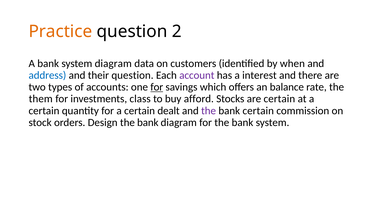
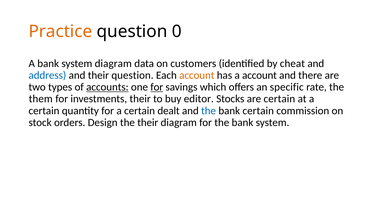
2: 2 -> 0 (177, 32)
when: when -> cheat (292, 63)
account colour: purple -> orange (197, 75)
a interest: interest -> account (260, 75)
accounts underline: none -> present (107, 87)
balance: balance -> specific (287, 87)
investments class: class -> their (140, 99)
afford: afford -> editor (199, 99)
the colour: purple -> blue (209, 111)
Design the bank: bank -> their (148, 122)
